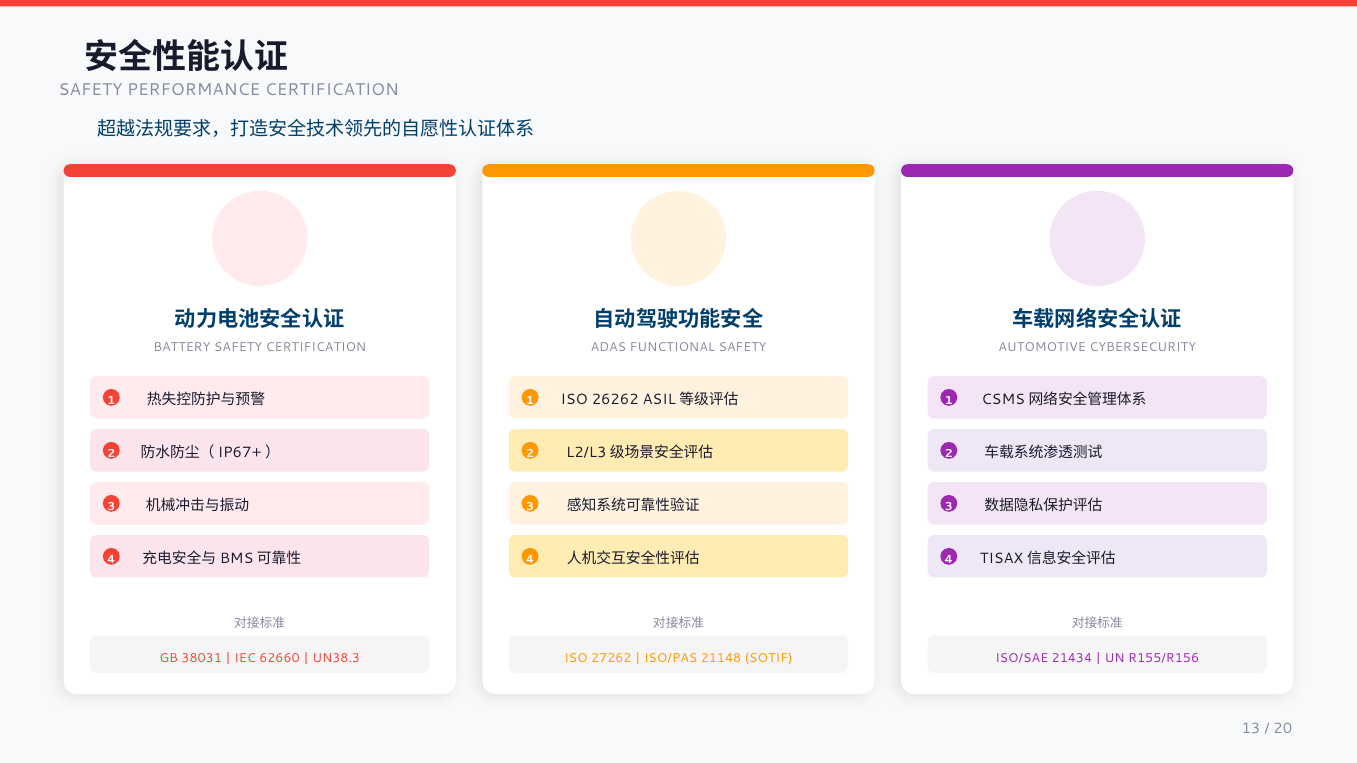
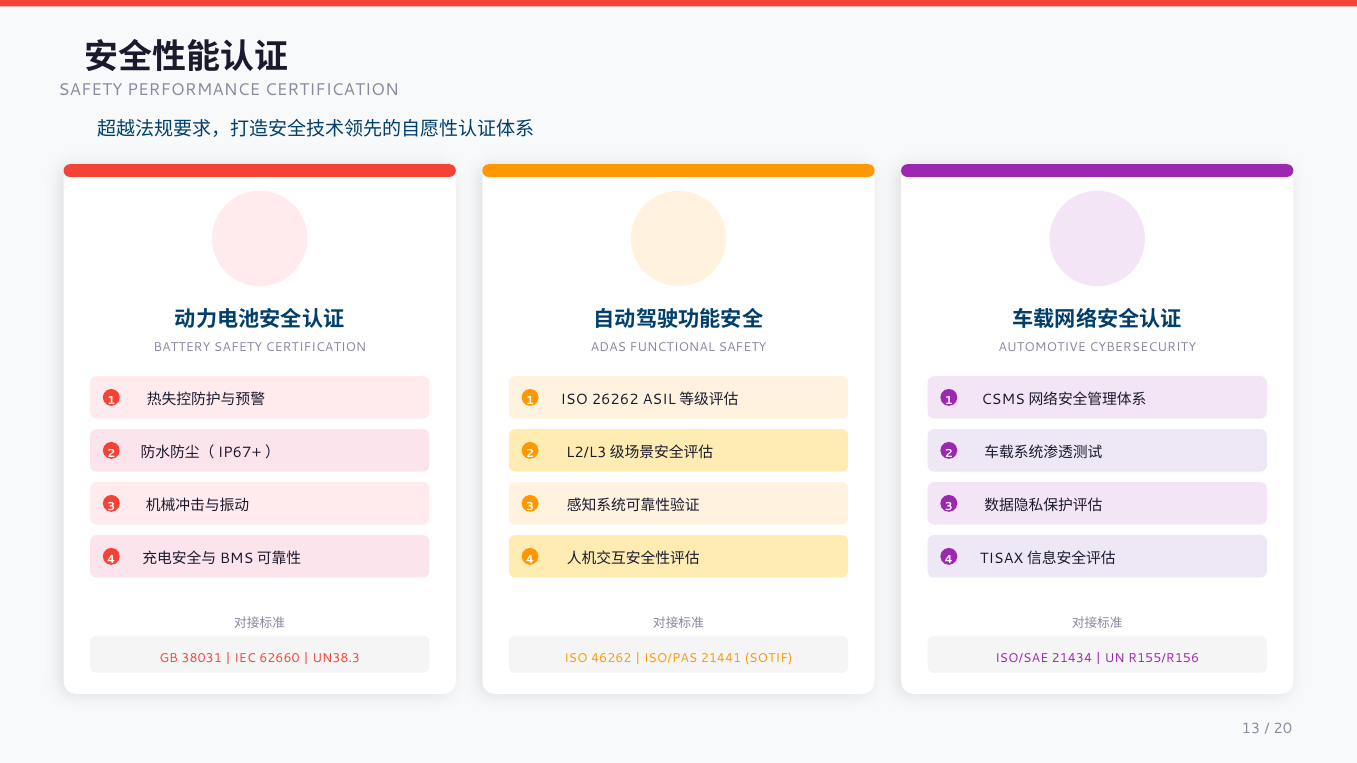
27262: 27262 -> 46262 (611, 658)
21148: 21148 -> 21441 (721, 658)
